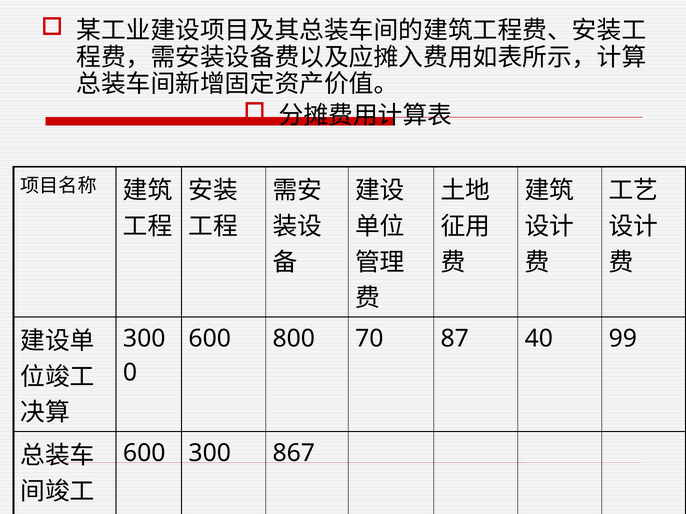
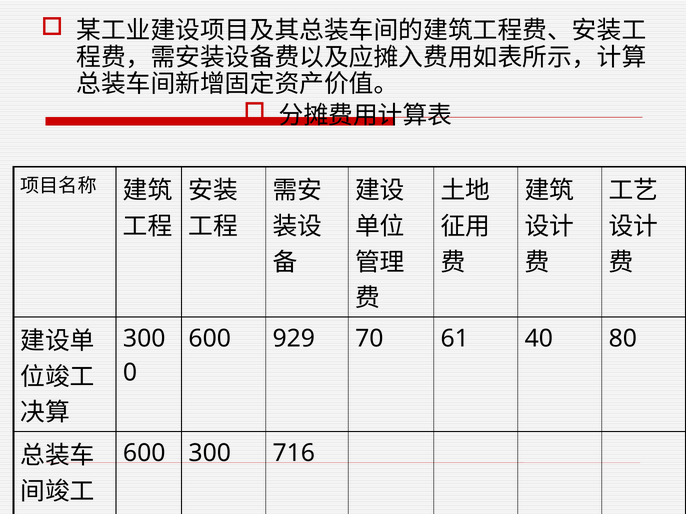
800: 800 -> 929 (294, 339)
87: 87 -> 61 (455, 339)
99: 99 -> 80 (623, 339)
867: 867 -> 716 (294, 454)
